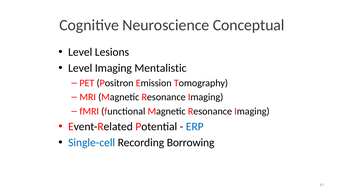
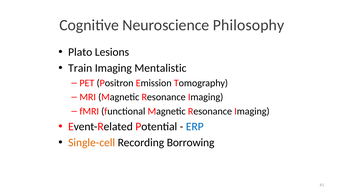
Conceptual: Conceptual -> Philosophy (249, 25)
Level: Level -> Plato (80, 52)
Level: Level -> Train (80, 68)
Single-cell colour: blue -> orange (92, 142)
